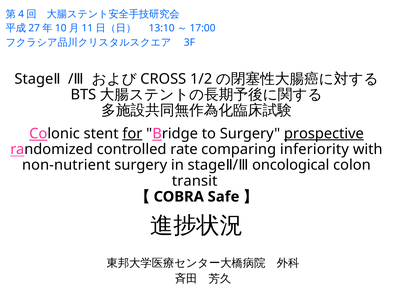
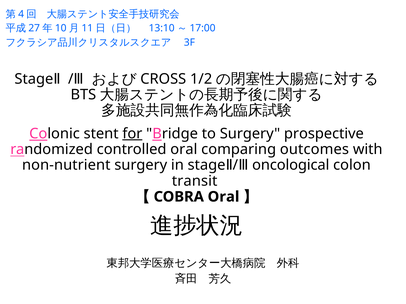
prospective underline: present -> none (324, 134)
controlled rate: rate -> oral (184, 150)
inferiority: inferiority -> outcomes (314, 150)
Safe: Safe -> Oral (224, 197)
